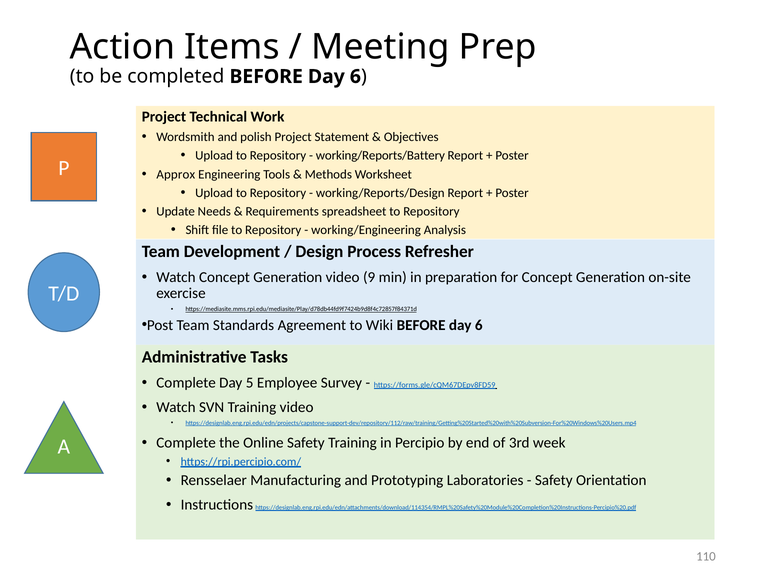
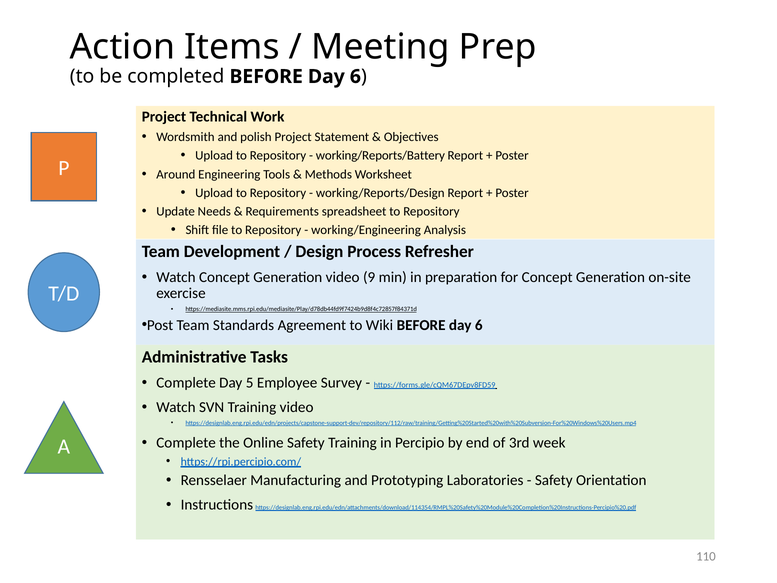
Approx: Approx -> Around (176, 174)
